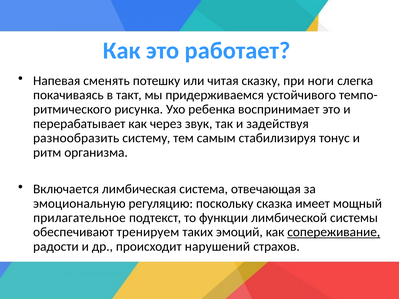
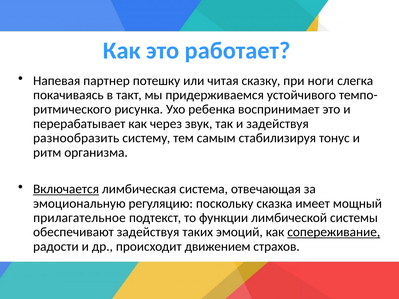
сменять: сменять -> партнер (107, 81)
Включается underline: none -> present (66, 189)
обеспечивают тренируем: тренируем -> задействуя (148, 232)
нарушений: нарушений -> движением (218, 247)
